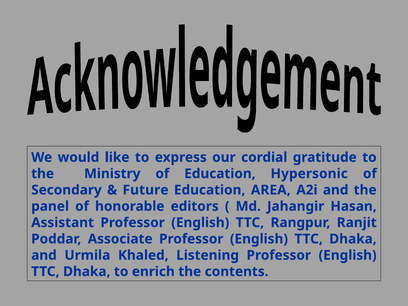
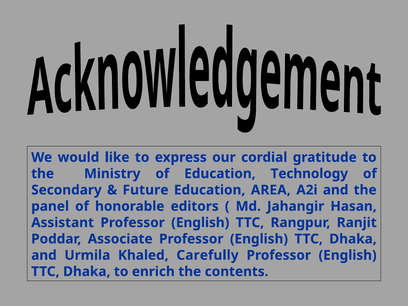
Hypersonic: Hypersonic -> Technology (309, 174)
Listening: Listening -> Carefully (208, 255)
